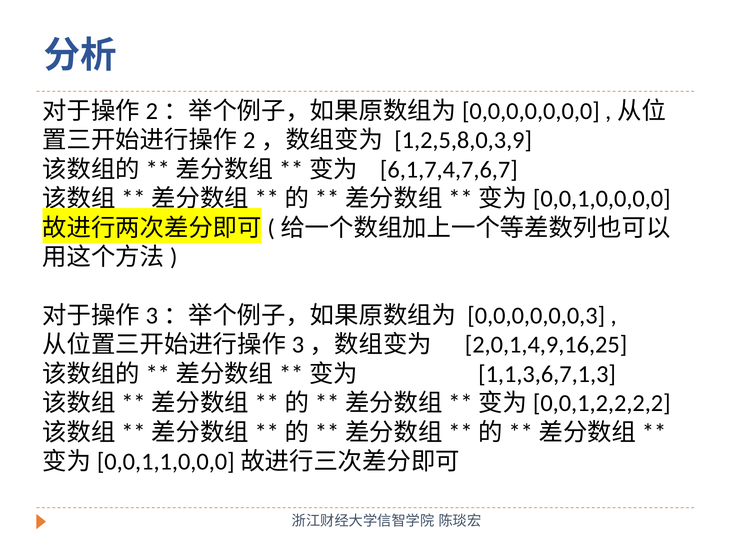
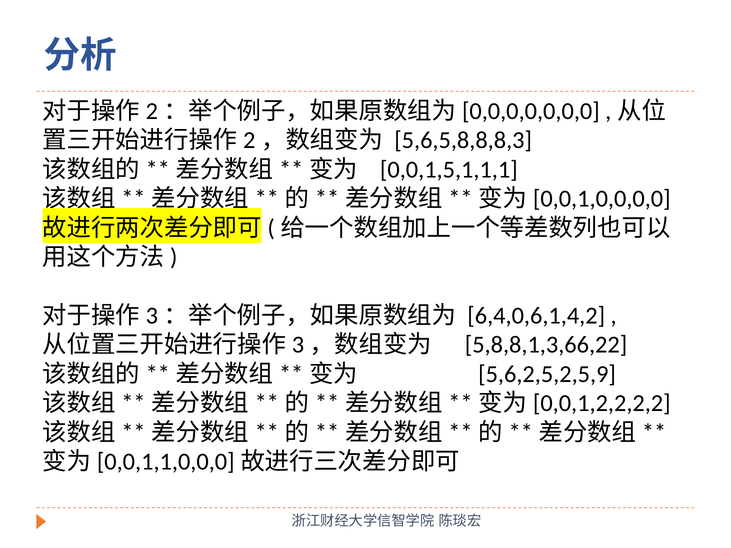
1,2,5,8,0,3,9: 1,2,5,8,0,3,9 -> 5,6,5,8,8,8,3 (463, 140)
6,1,7,4,7,6,7: 6,1,7,4,7,6,7 -> 0,0,1,5,1,1,1 (449, 170)
0,0,0,0,0,0,3: 0,0,0,0,0,0,3 -> 6,4,0,6,1,4,2 (536, 316)
2,0,1,4,9,16,25: 2,0,1,4,9,16,25 -> 5,8,8,1,3,66,22 (546, 345)
1,1,3,6,7,1,3: 1,1,3,6,7,1,3 -> 5,6,2,5,2,5,9 (547, 374)
